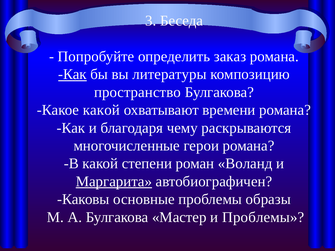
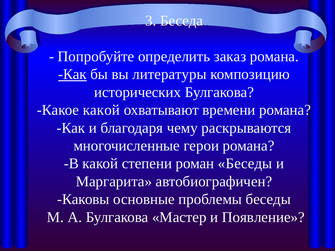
пространство: пространство -> исторических (138, 92)
роман Воланд: Воланд -> Беседы (245, 164)
Маргарита underline: present -> none (114, 182)
проблемы образы: образы -> беседы (268, 199)
и Проблемы: Проблемы -> Появление (263, 217)
